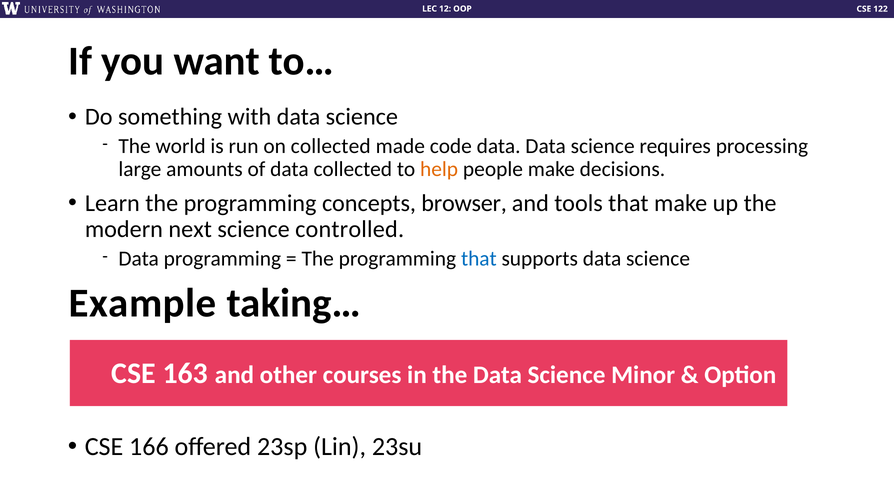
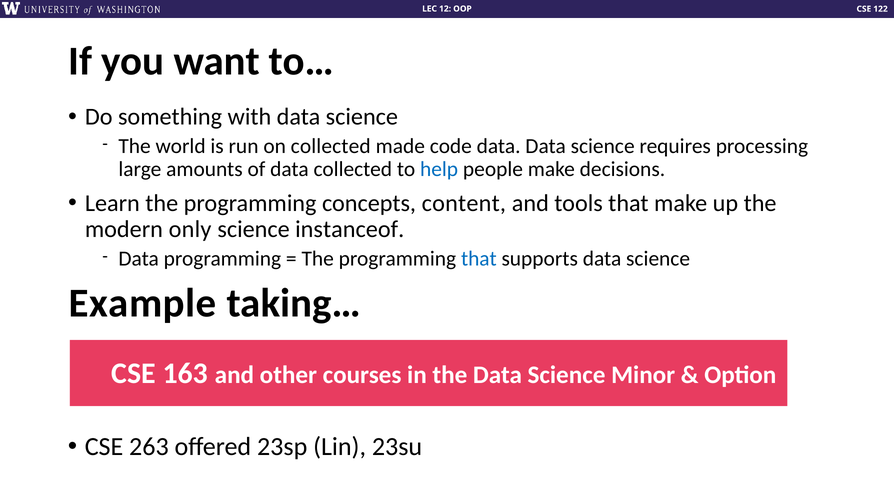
help colour: orange -> blue (439, 169)
browser: browser -> content (464, 203)
next: next -> only (190, 229)
controlled: controlled -> instanceof (350, 229)
166: 166 -> 263 (149, 446)
